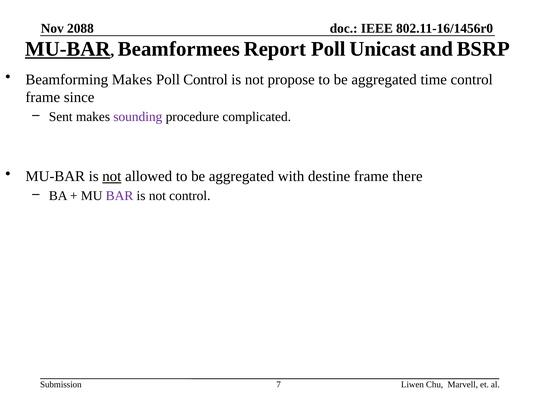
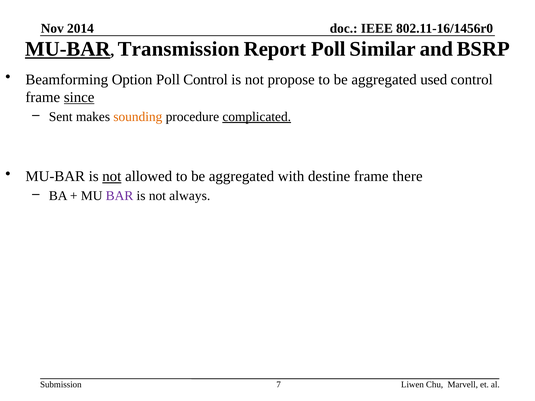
2088: 2088 -> 2014 (80, 29)
Beamformees: Beamformees -> Transmission (179, 49)
Unicast: Unicast -> Similar (383, 49)
Beamforming Makes: Makes -> Option (132, 80)
time: time -> used (434, 80)
since underline: none -> present (79, 97)
sounding colour: purple -> orange (138, 117)
complicated underline: none -> present (257, 117)
not control: control -> always (190, 196)
